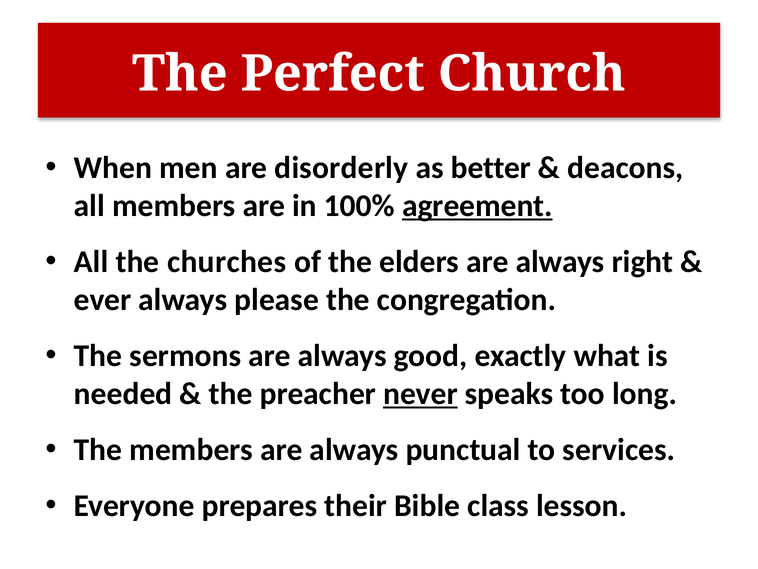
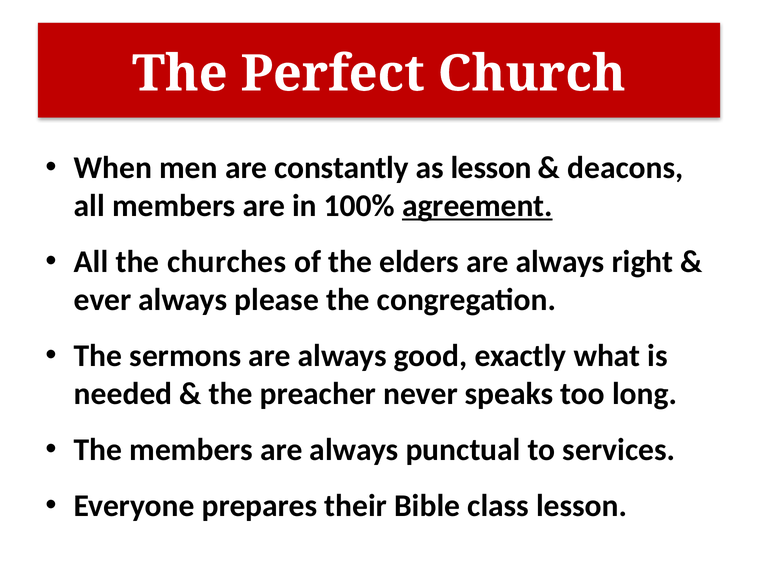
disorderly: disorderly -> constantly (342, 168)
as better: better -> lesson (491, 168)
never underline: present -> none (421, 393)
